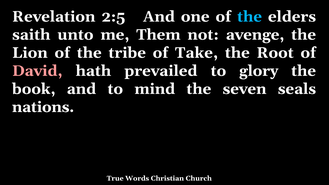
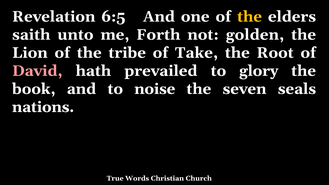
2:5: 2:5 -> 6:5 (113, 17)
the colour: light blue -> yellow (250, 17)
Them: Them -> Forth (158, 35)
avenge: avenge -> golden (255, 35)
mind: mind -> noise (155, 89)
